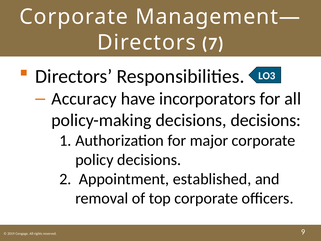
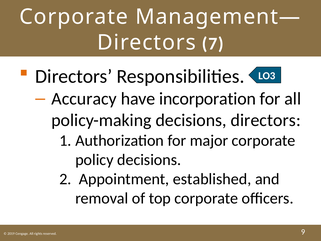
incorporators: incorporators -> incorporation (207, 99)
decisions decisions: decisions -> directors (266, 120)
